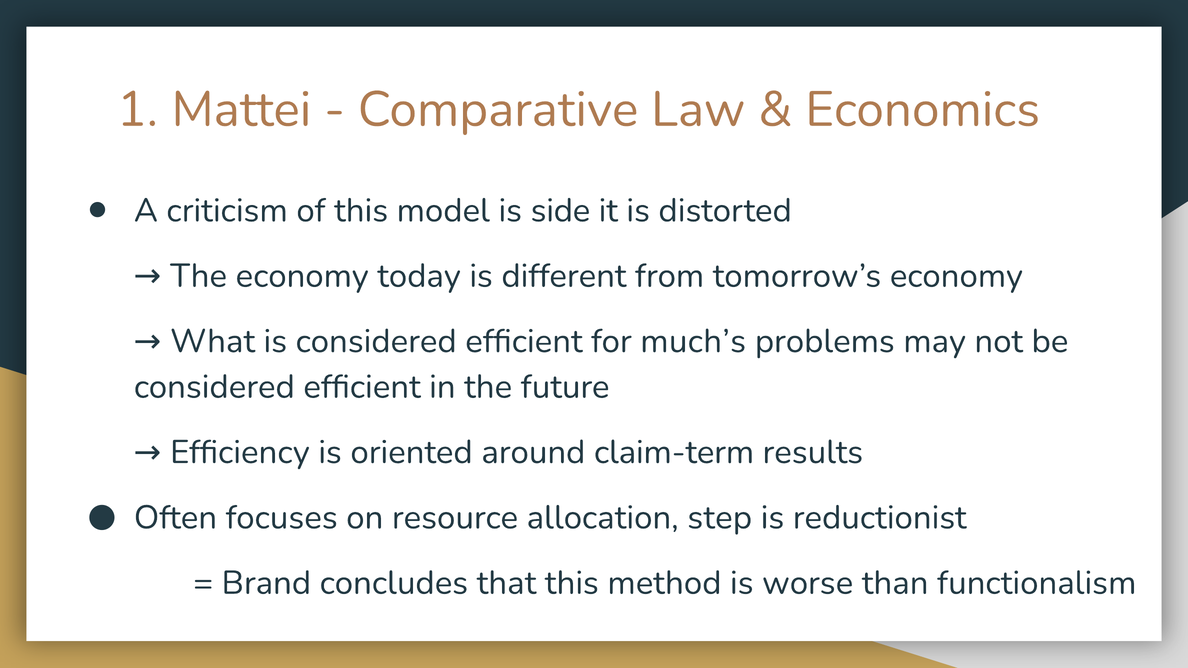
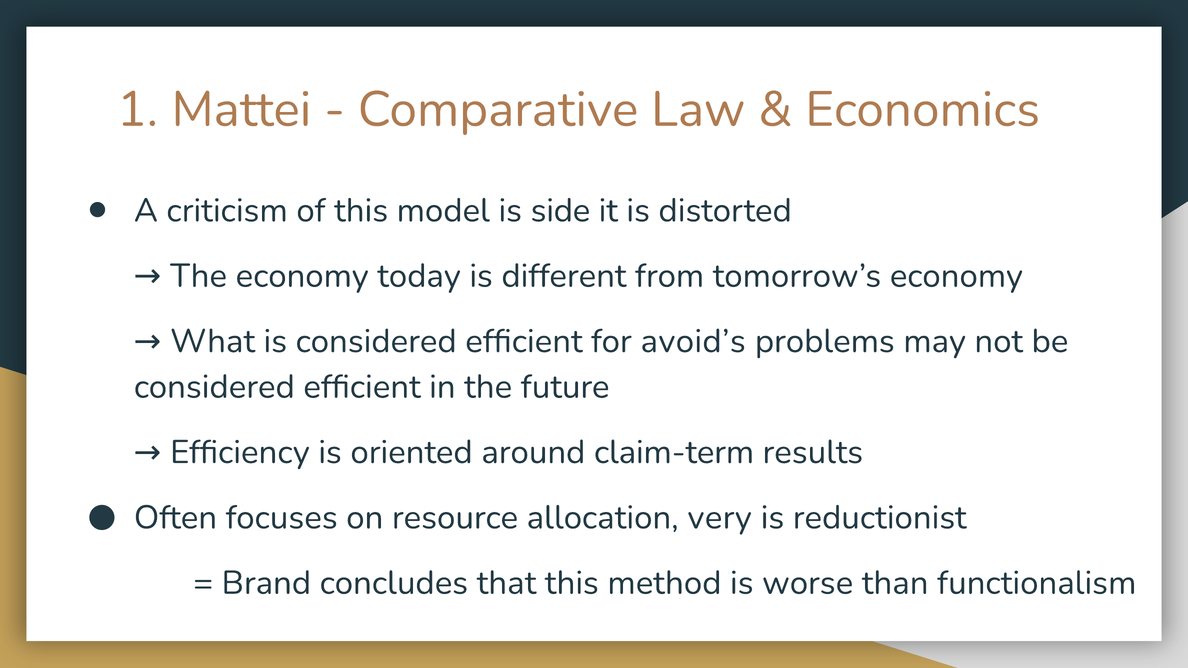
much’s: much’s -> avoid’s (693, 341)
step: step -> very (720, 518)
